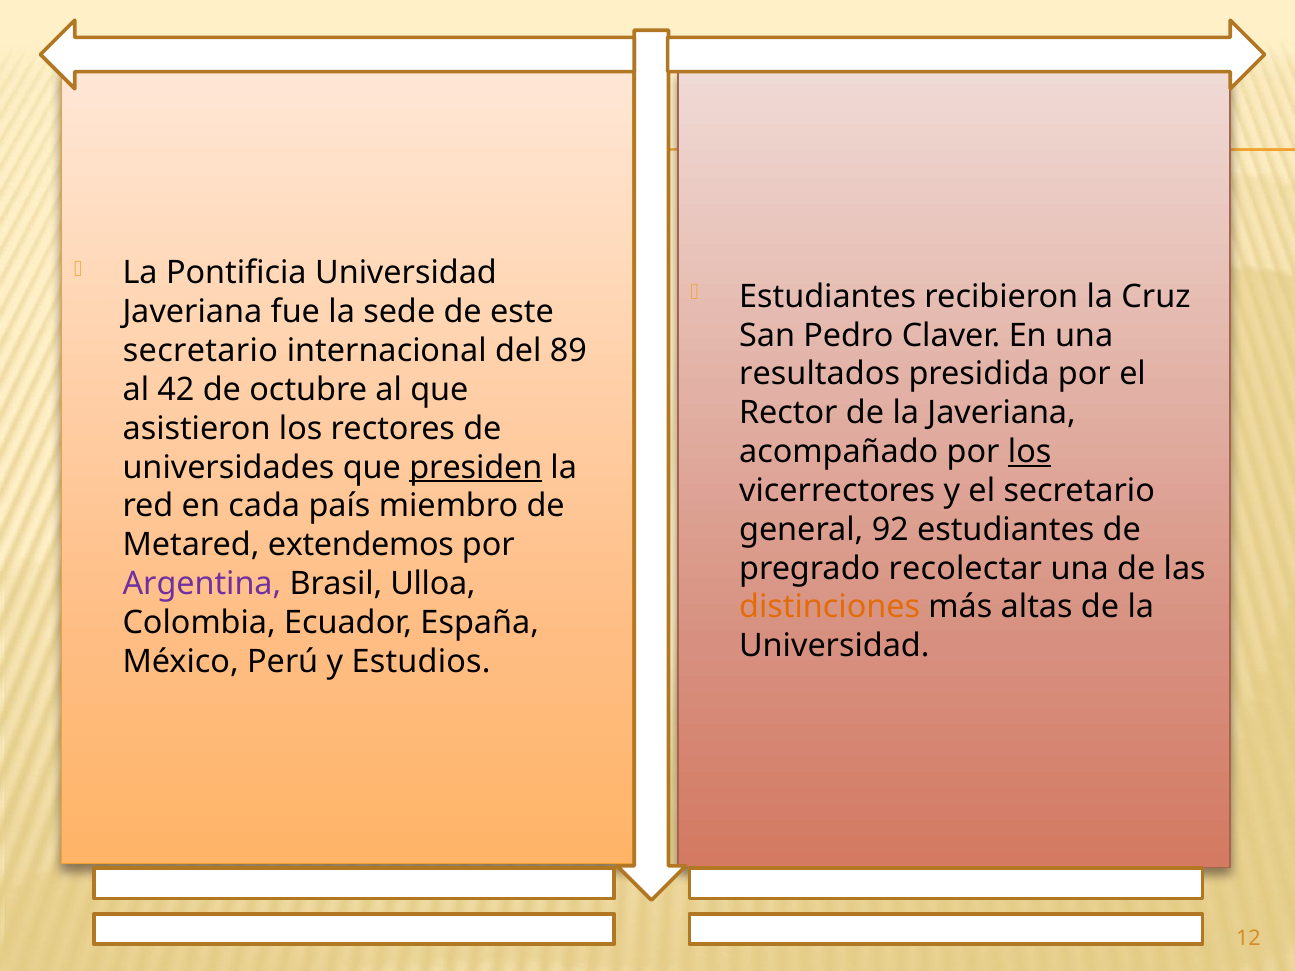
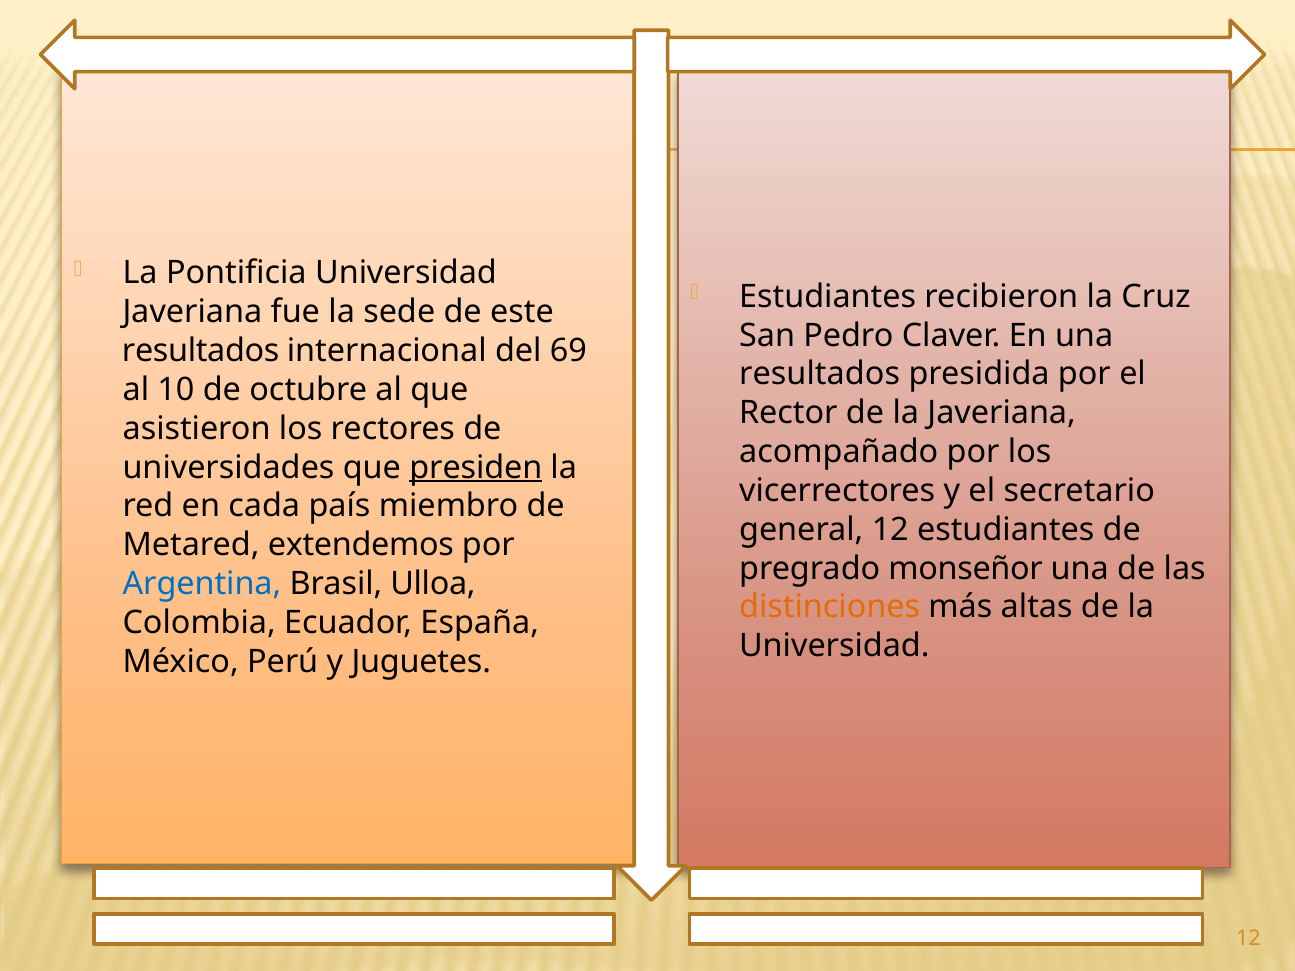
secretario: secretario -> resultados (201, 351)
89: 89 -> 69 (568, 351)
42: 42 -> 10 (176, 390)
los underline: present -> none (1030, 452)
general 92: 92 -> 12 (890, 530)
recolectar: recolectar -> monseñor (966, 569)
Argentina colour: purple -> blue (202, 584)
Estudios: Estudios -> Juguetes (421, 662)
